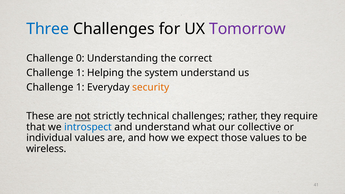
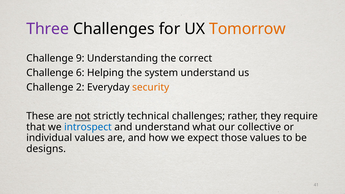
Three colour: blue -> purple (48, 29)
Tomorrow colour: purple -> orange (247, 29)
0: 0 -> 9 (80, 58)
1: 1 -> 6 (80, 73)
1: 1 -> 2 (80, 87)
wireless: wireless -> designs (46, 149)
